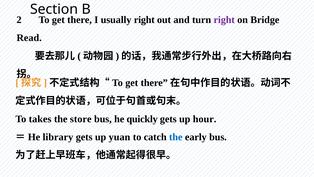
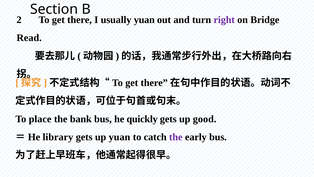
usually right: right -> yuan (144, 20)
takes: takes -> place (40, 119)
store: store -> bank (81, 119)
hour: hour -> good (205, 119)
the colour: blue -> purple (176, 137)
